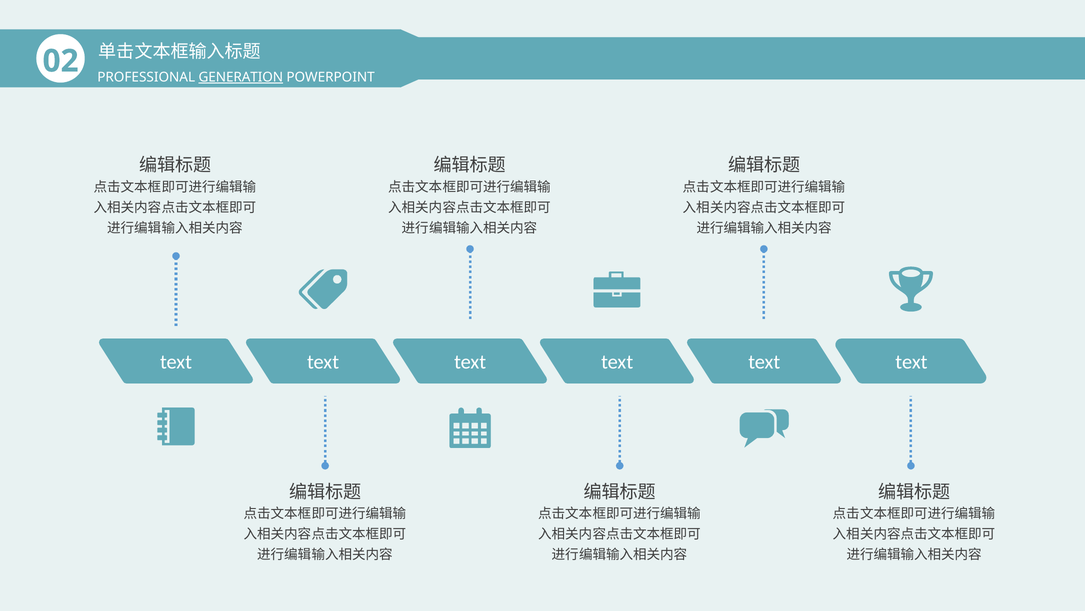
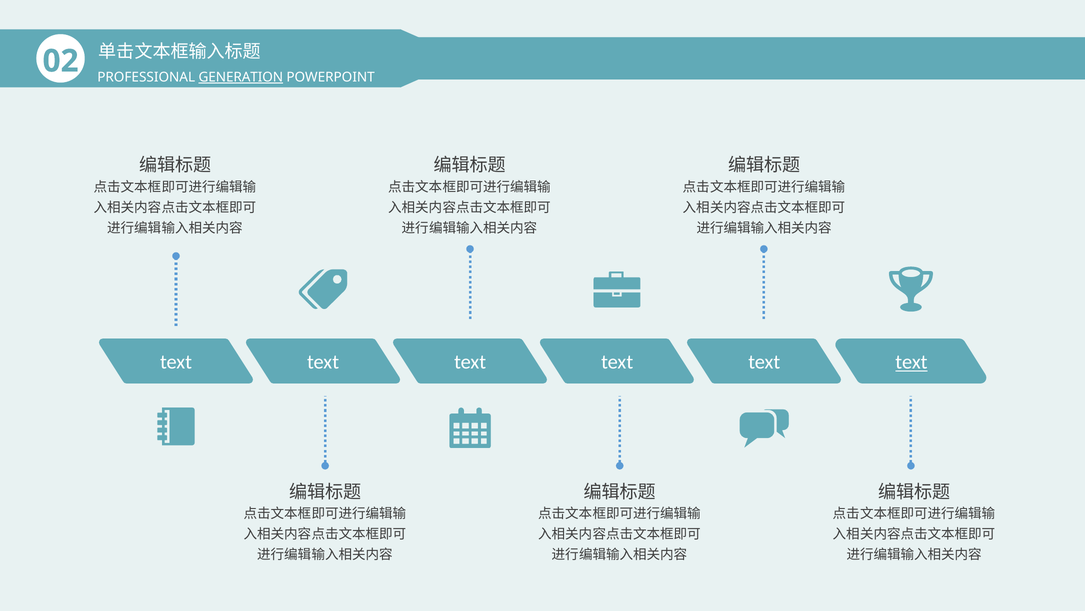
text underline: none -> present (911, 362)
